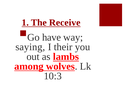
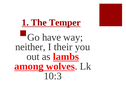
Receive: Receive -> Temper (65, 23)
saying: saying -> neither (30, 47)
